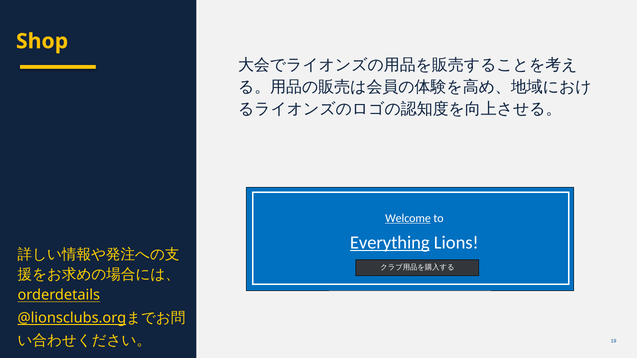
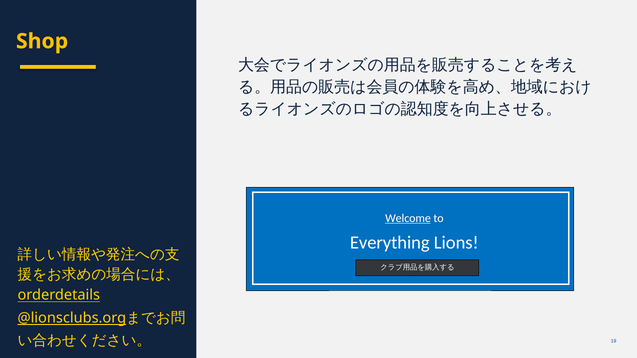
Everything underline: present -> none (390, 243)
